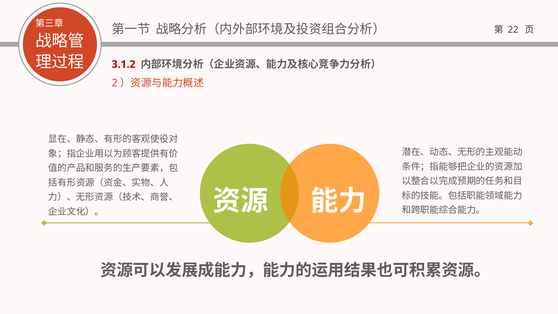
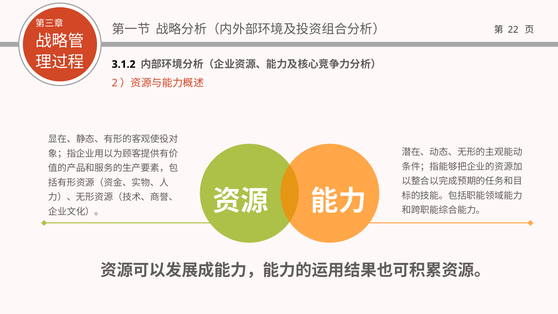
3.1.2 colour: red -> black (124, 64)
